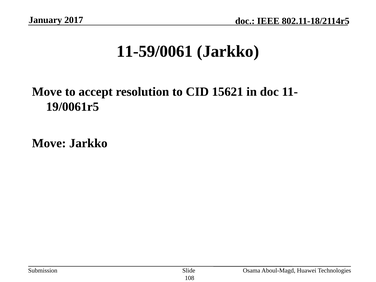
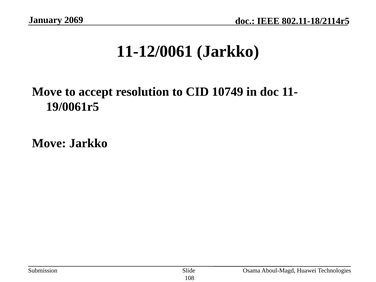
2017: 2017 -> 2069 (74, 20)
11-59/0061: 11-59/0061 -> 11-12/0061 (155, 51)
15621: 15621 -> 10749 (228, 92)
